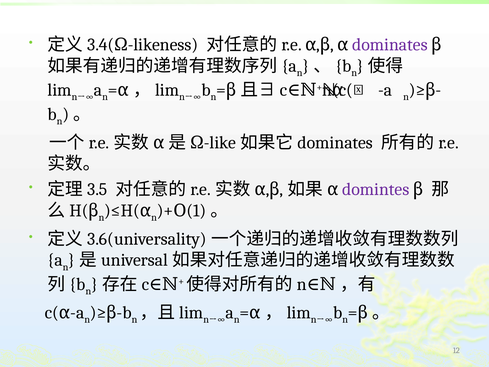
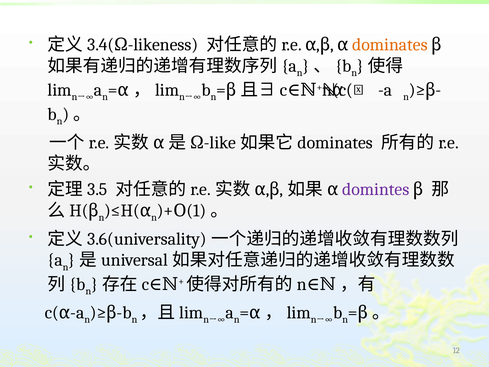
dominates colour: purple -> orange (390, 45)
